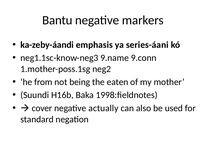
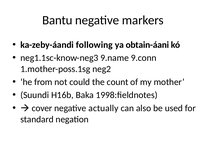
emphasis: emphasis -> following (94, 45)
series-áani: series-áani -> obtain-áani (147, 45)
being: being -> could (80, 82)
eaten: eaten -> count (118, 82)
